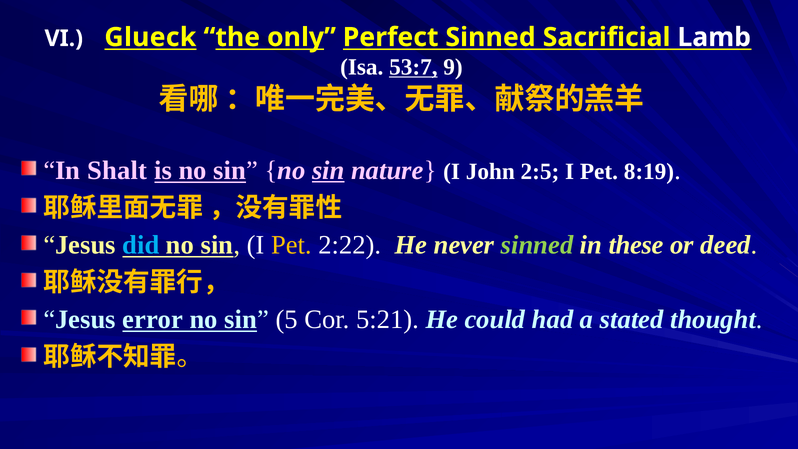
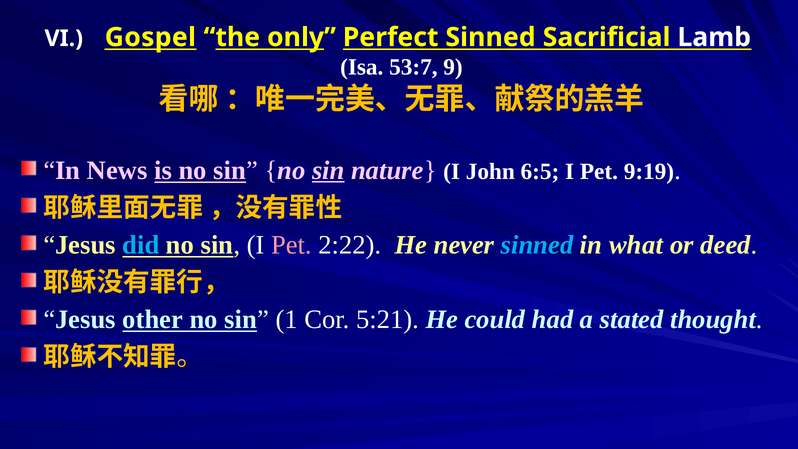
Glueck: Glueck -> Gospel (150, 37)
53:7 underline: present -> none (413, 67)
Shalt: Shalt -> News (117, 170)
2:5: 2:5 -> 6:5 (540, 172)
8:19: 8:19 -> 9:19 (649, 172)
Pet colour: yellow -> pink (291, 245)
sinned colour: light green -> light blue (537, 245)
these: these -> what (636, 245)
error: error -> other (153, 319)
5: 5 -> 1 (287, 319)
